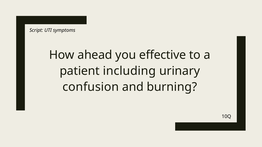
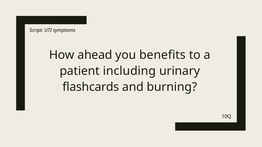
effective: effective -> benefits (162, 55)
confusion: confusion -> flashcards (91, 87)
